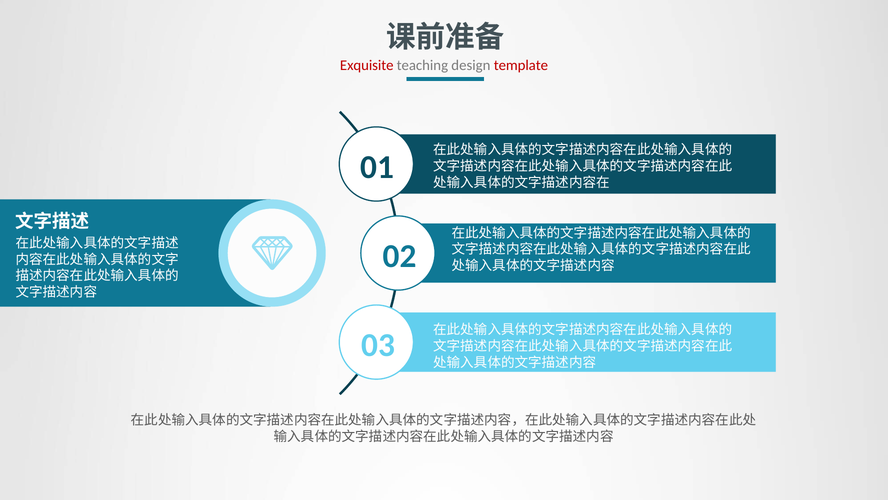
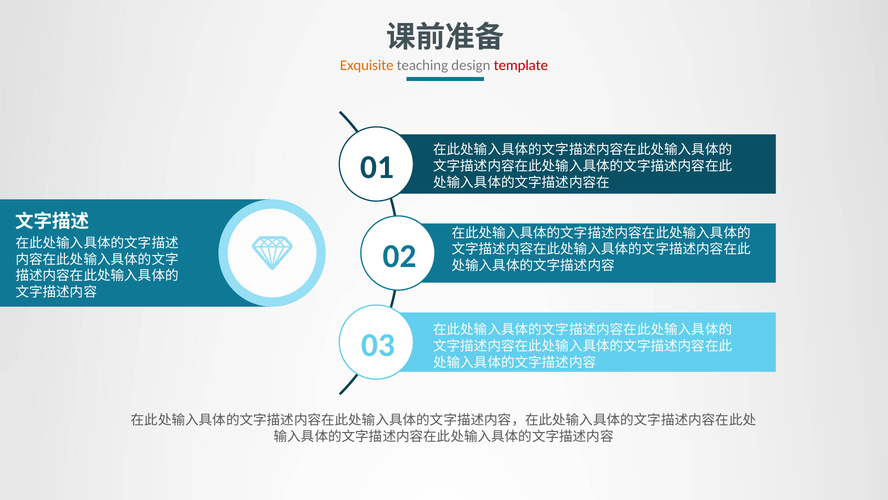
Exquisite colour: red -> orange (367, 65)
